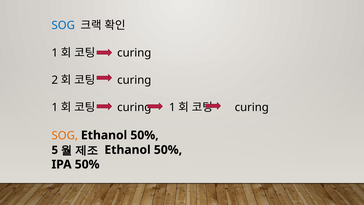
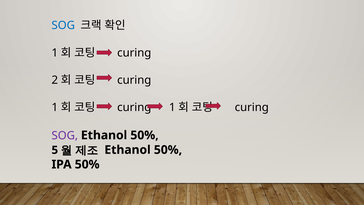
SOG colour: orange -> purple (65, 135)
